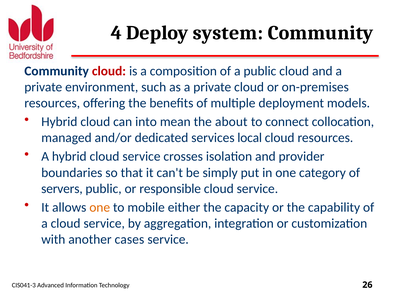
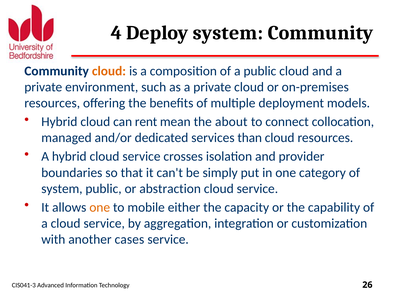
cloud colour: red -> orange (109, 71)
into: into -> rent (146, 122)
local: local -> than (250, 138)
servers: servers -> system (62, 189)
responsible: responsible -> abstraction (170, 189)
